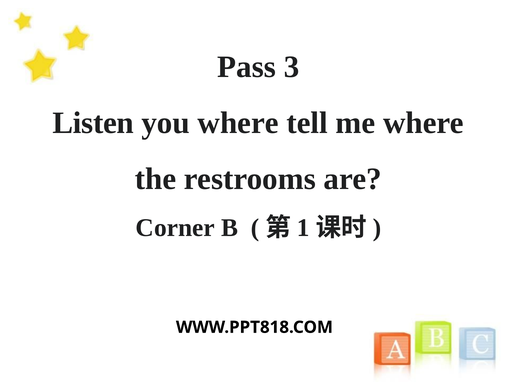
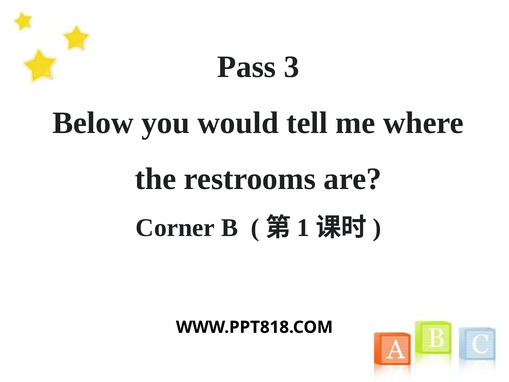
Listen: Listen -> Below (93, 123)
you where: where -> would (238, 123)
